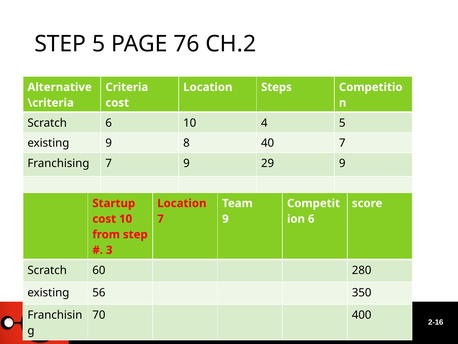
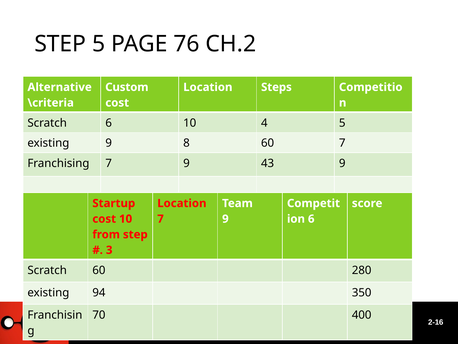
Criteria: Criteria -> Custom (127, 87)
8 40: 40 -> 60 (268, 143)
29: 29 -> 43 (268, 163)
56: 56 -> 94 (99, 292)
